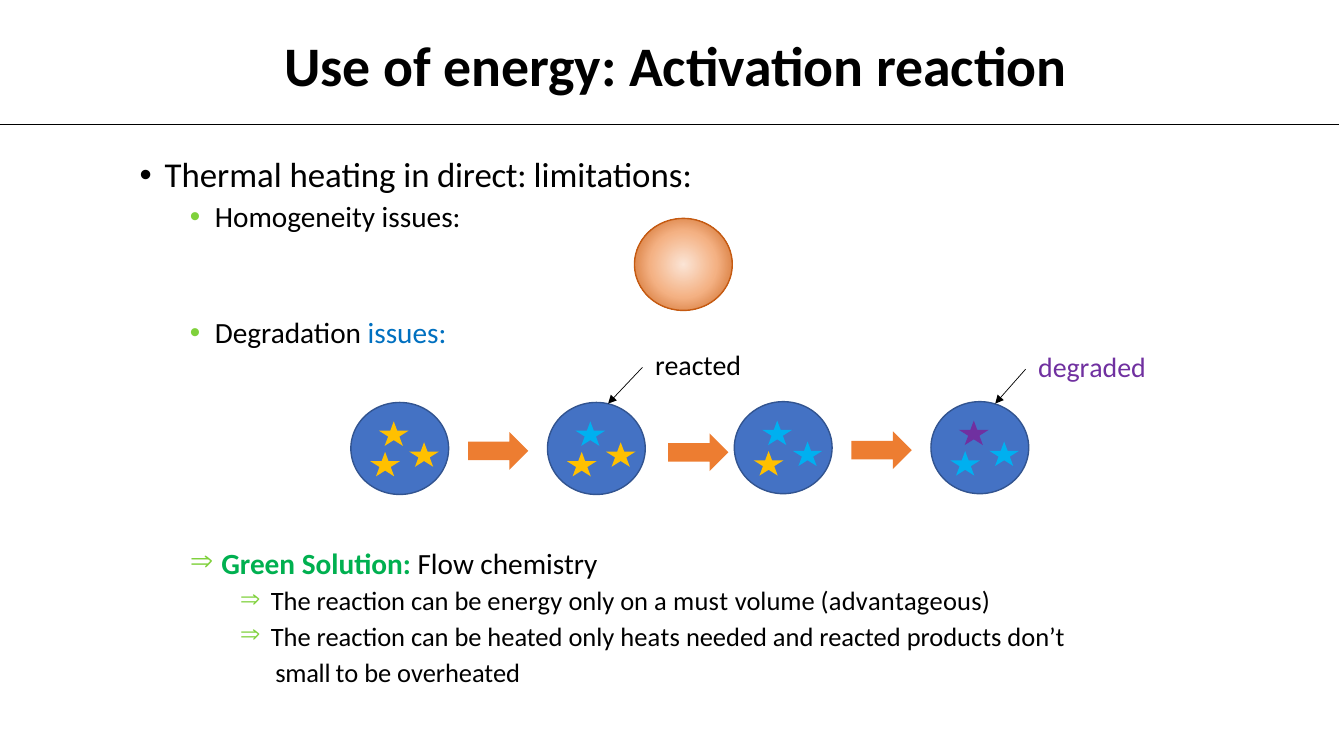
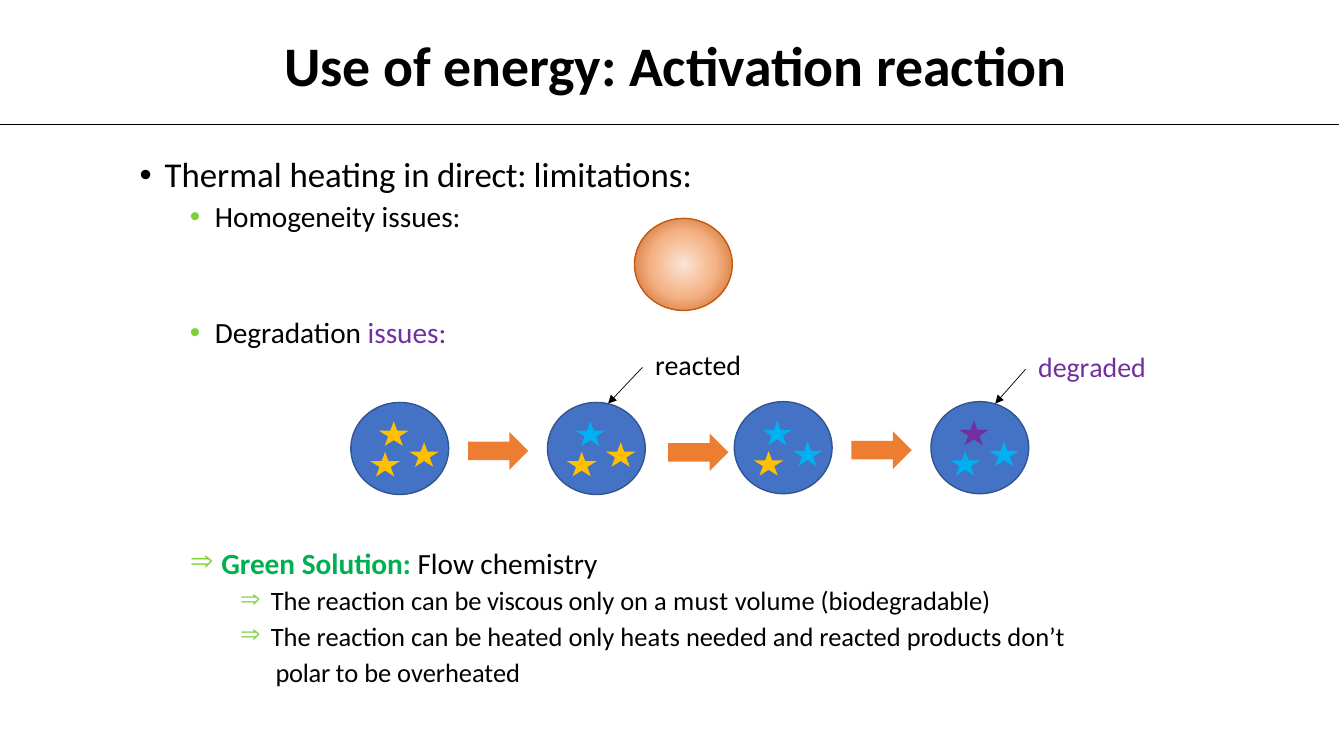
issues colour: blue -> purple (407, 334)
be energy: energy -> viscous (525, 602)
advantageous: advantageous -> biodegradable (905, 602)
small: small -> polar (303, 674)
